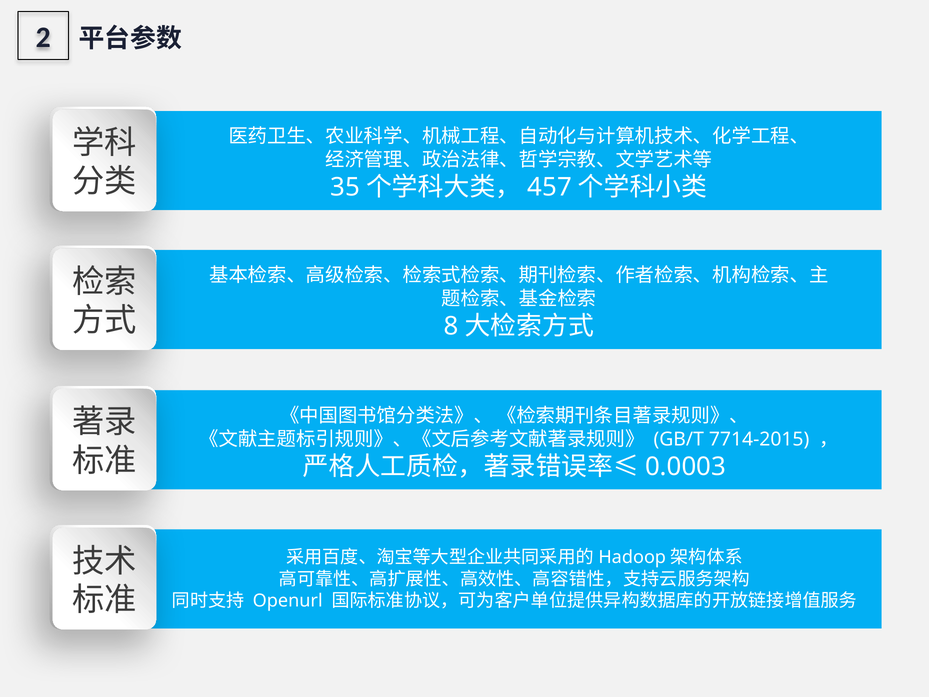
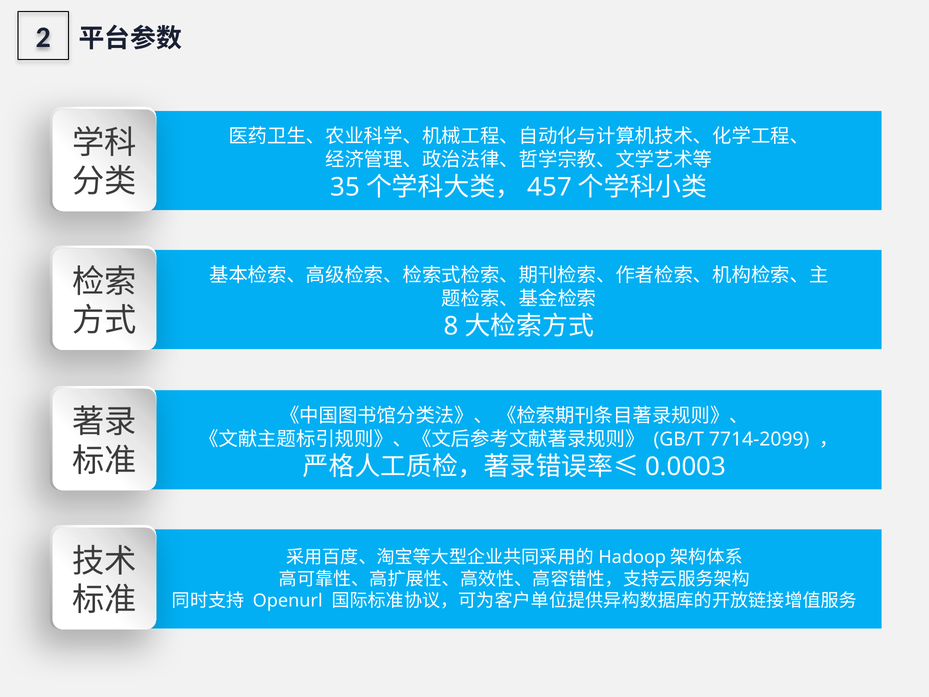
7714-2015: 7714-2015 -> 7714-2099 (759, 439)
